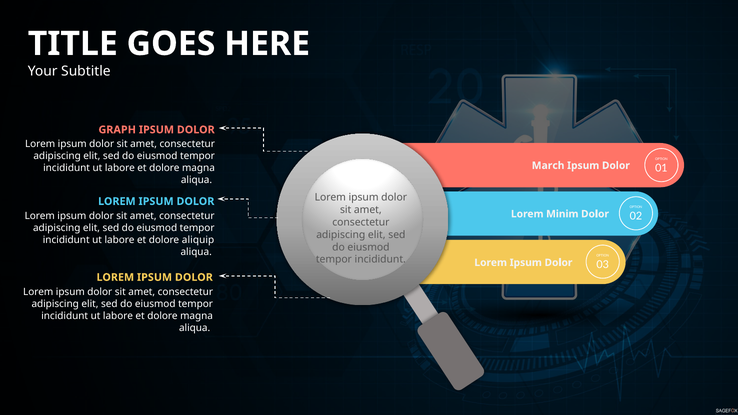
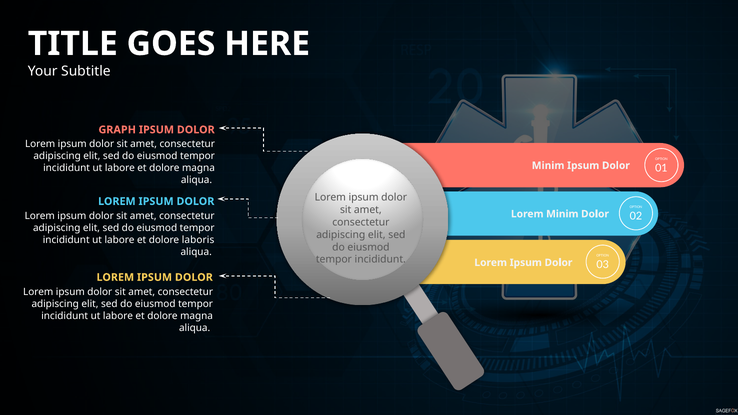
March: March -> Minim (548, 166)
aliquip: aliquip -> laboris (198, 240)
